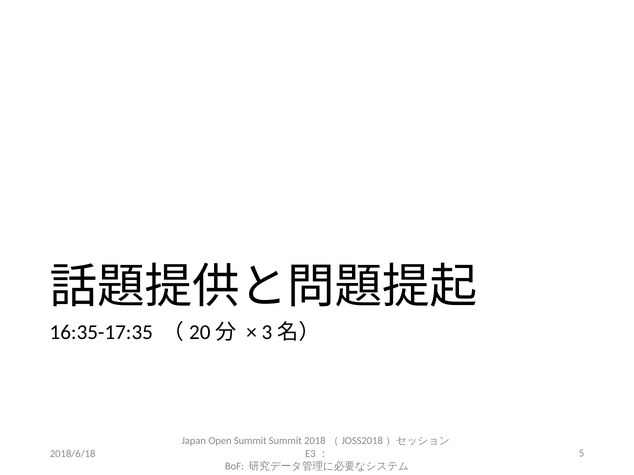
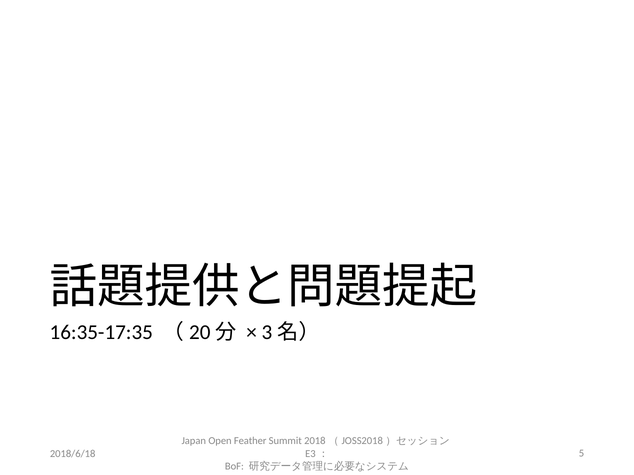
Open Summit: Summit -> Feather (250, 441)
